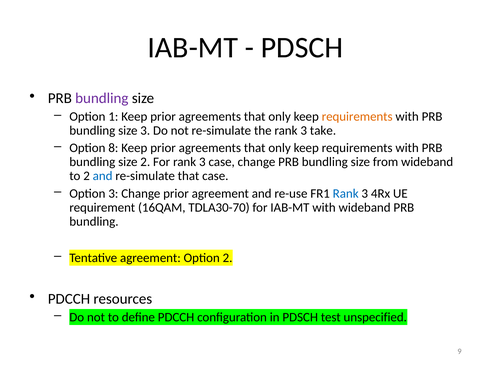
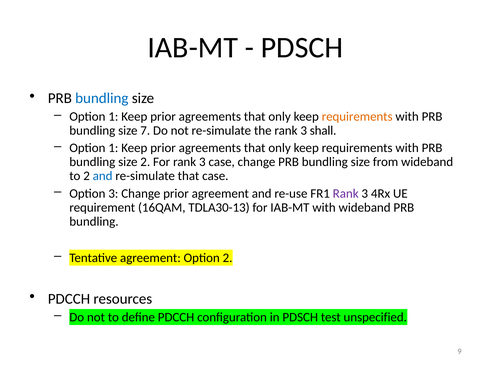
bundling colour: purple -> blue (102, 98)
size 3: 3 -> 7 (145, 131)
take: take -> shall (323, 131)
8: 8 -> 1 (113, 148)
Rank colour: blue -> purple (346, 194)
TDLA30-70: TDLA30-70 -> TDLA30-13 (219, 208)
